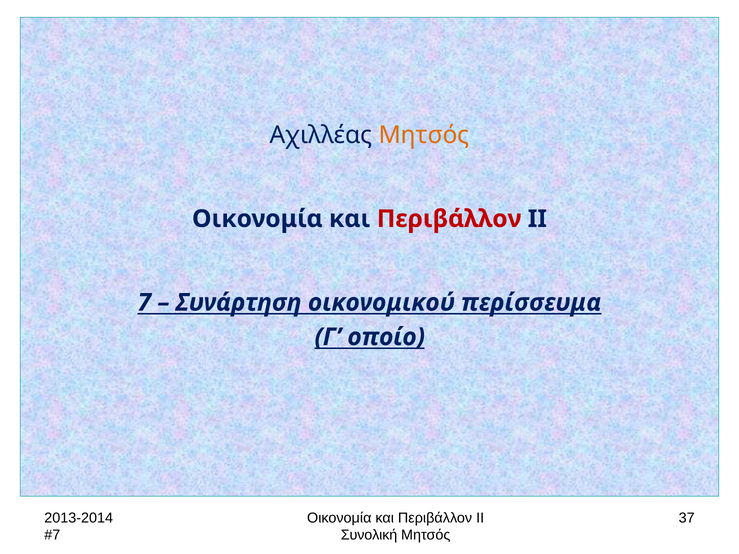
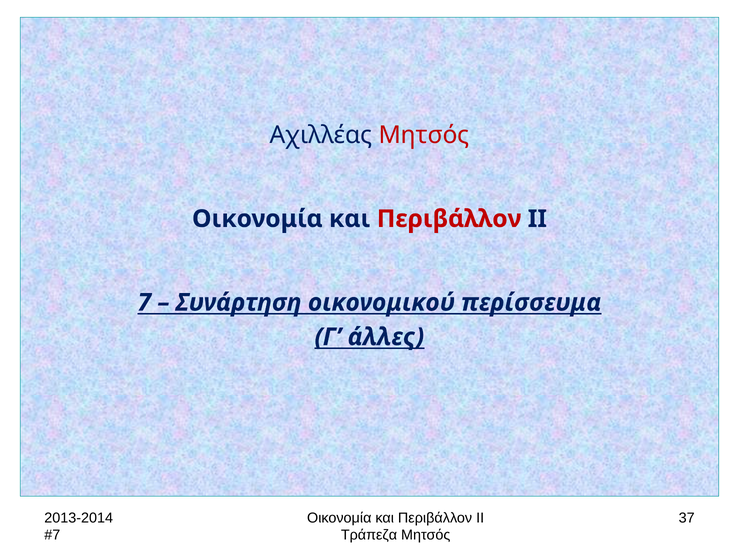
Μητσός colour: orange -> red (424, 135)
οποίο: οποίο -> άλλες (386, 337)
Συνολική: Συνολική -> Τράπεζα (369, 535)
